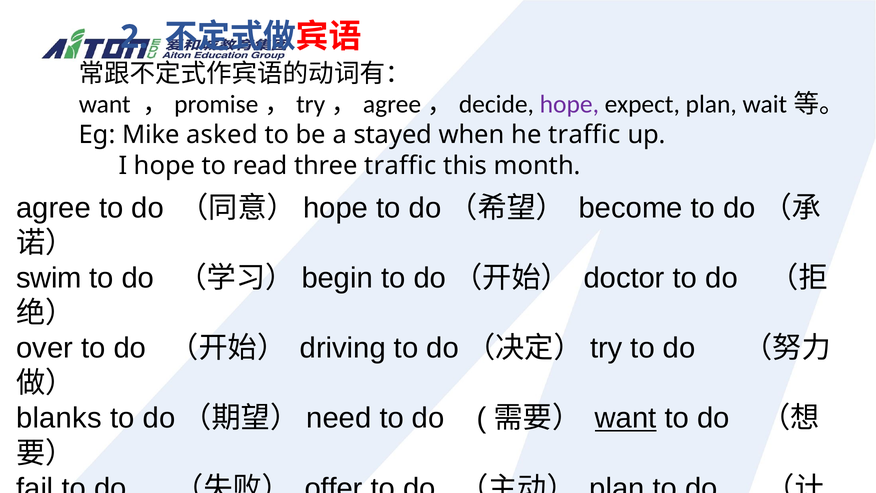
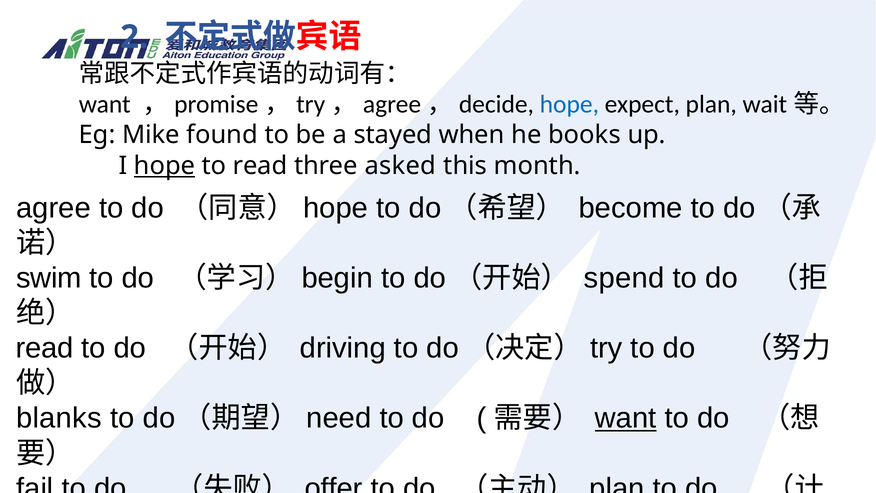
hope colour: purple -> blue (569, 104)
asked: asked -> found (222, 135)
he traffic: traffic -> books (584, 135)
hope underline: none -> present (164, 166)
three traffic: traffic -> asked (400, 166)
doctor: doctor -> spend (624, 278)
over: over -> read (45, 348)
